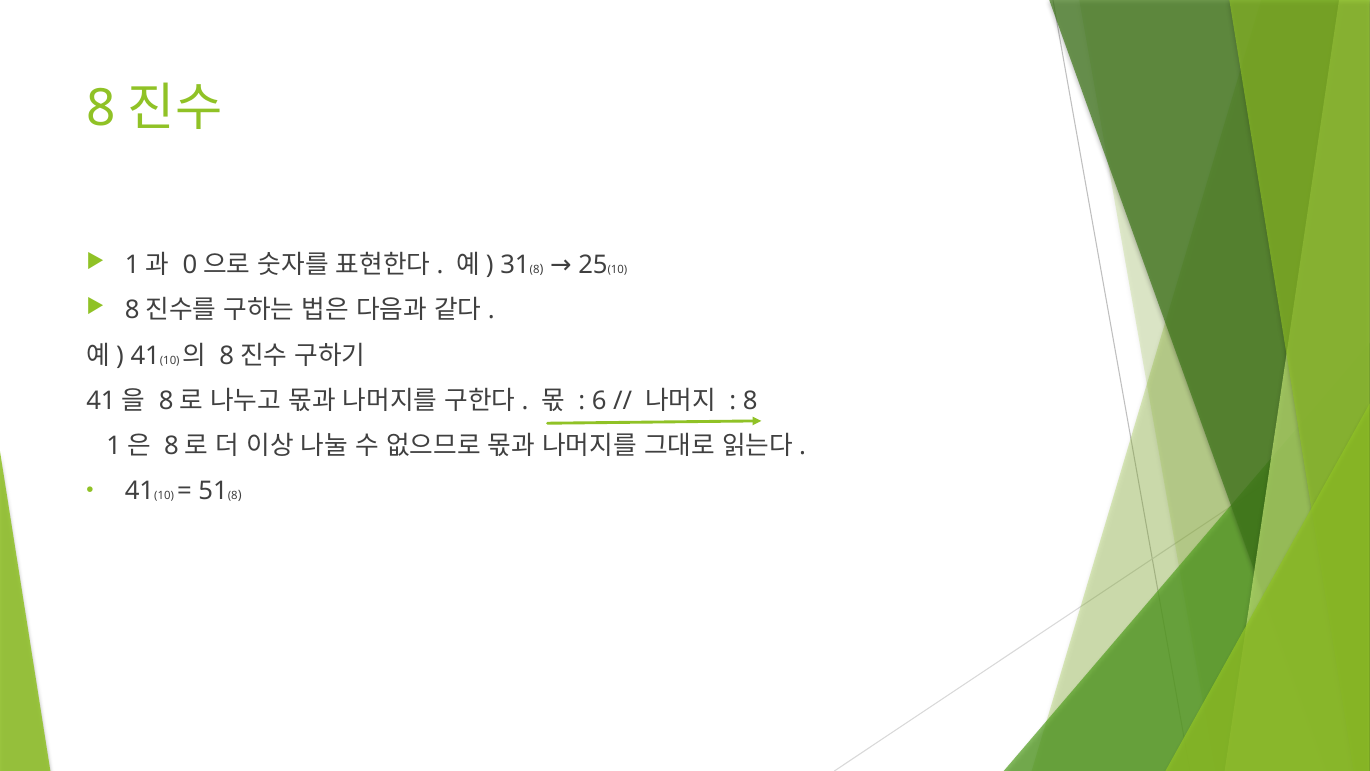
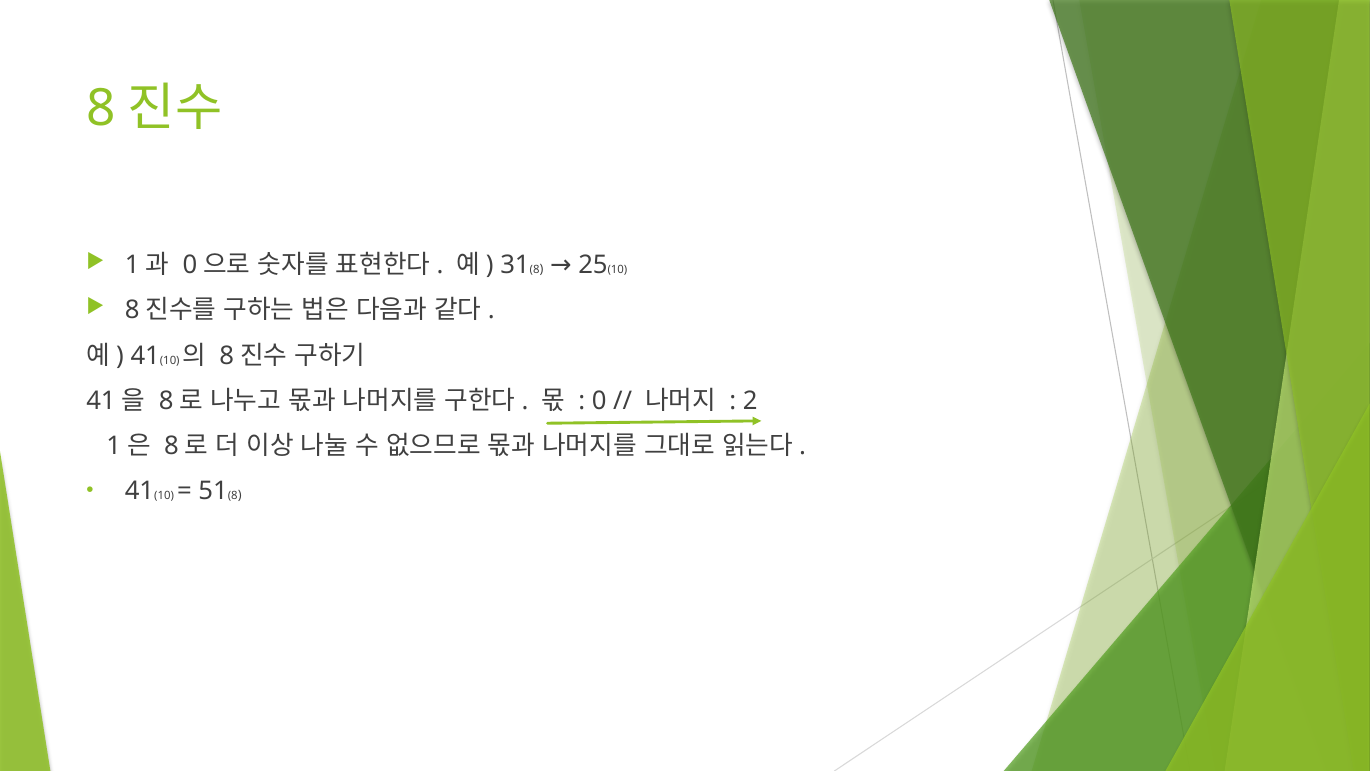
6: 6 -> 0 (599, 400)
8: 8 -> 2 (750, 400)
